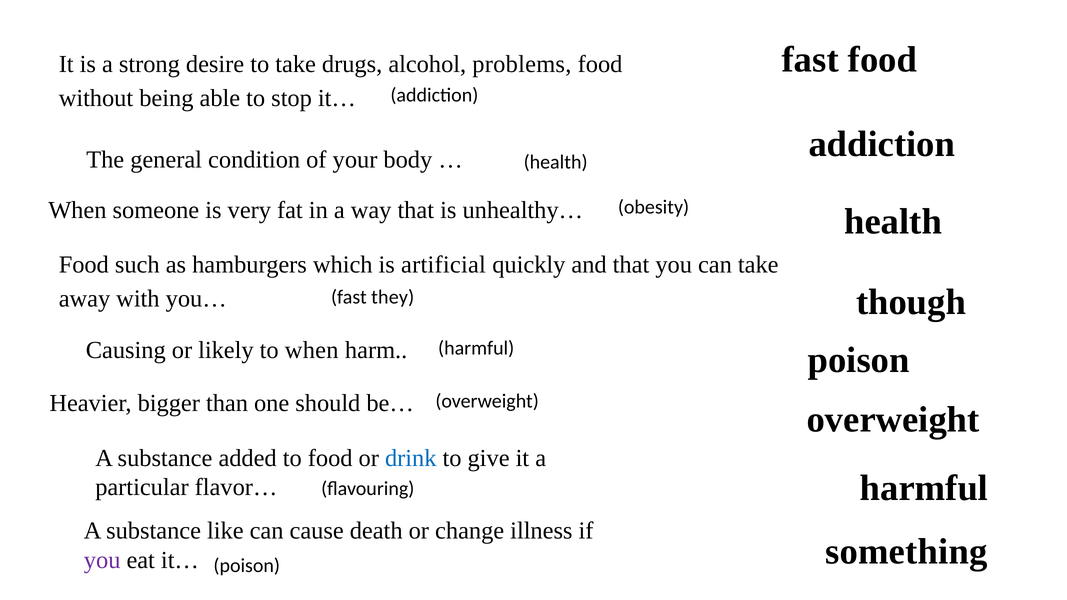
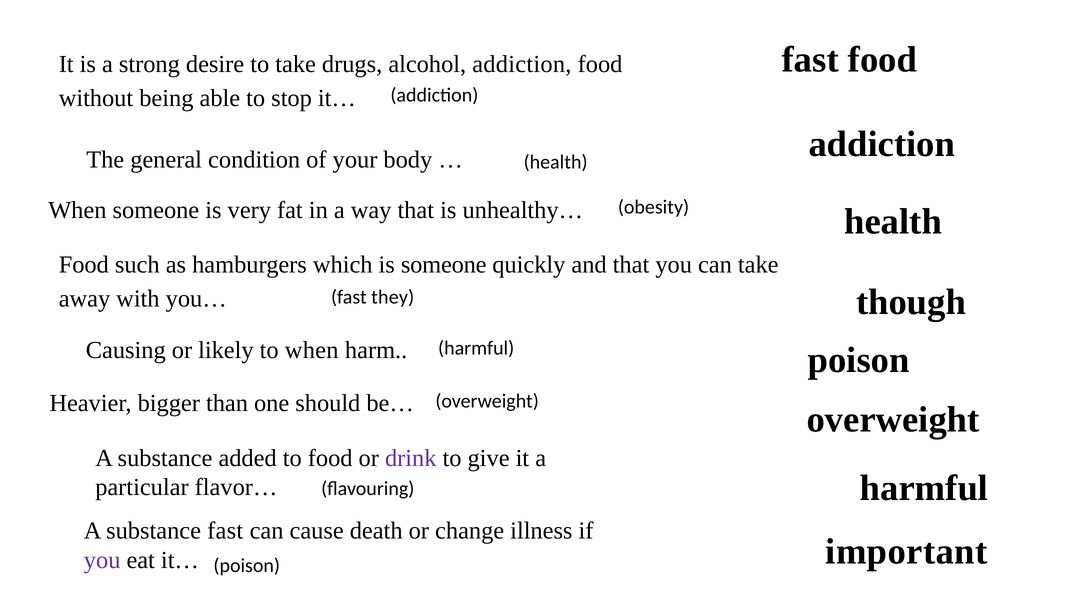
alcohol problems: problems -> addiction (522, 64)
is artificial: artificial -> someone (444, 265)
drink colour: blue -> purple (411, 458)
substance like: like -> fast (225, 531)
something: something -> important (906, 552)
